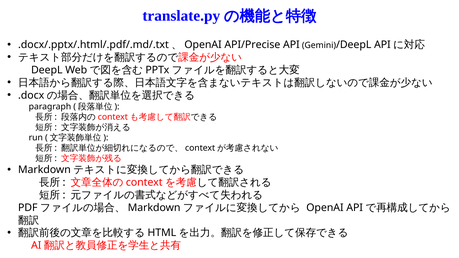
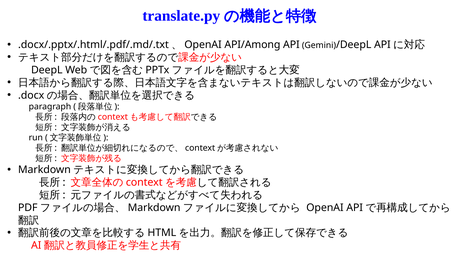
API/Precise: API/Precise -> API/Among (252, 45)
